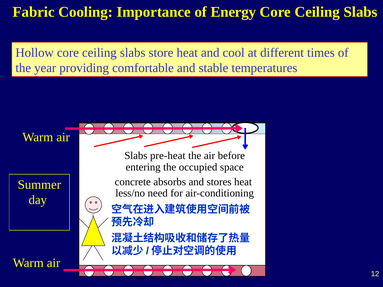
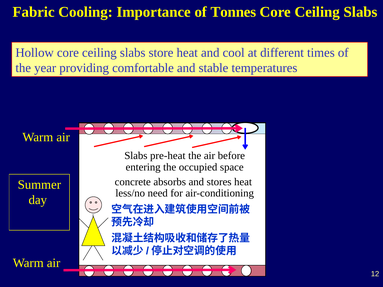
Energy: Energy -> Tonnes (233, 12)
